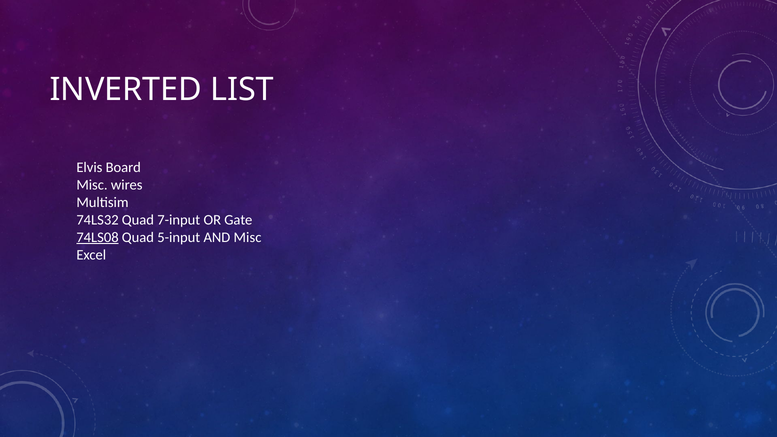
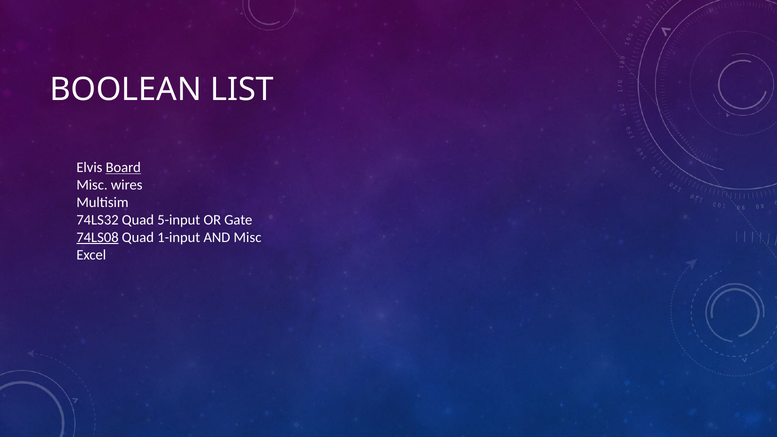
INVERTED: INVERTED -> BOOLEAN (126, 90)
Board underline: none -> present (123, 167)
7-input: 7-input -> 5-input (179, 220)
5-input: 5-input -> 1-input (179, 237)
